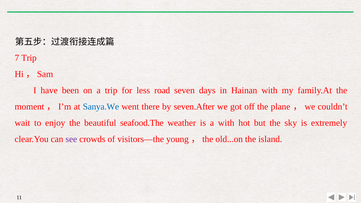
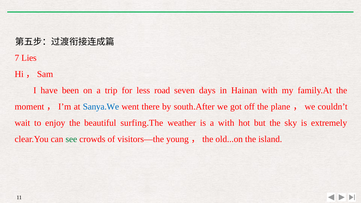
7 Trip: Trip -> Lies (29, 58)
seven.After: seven.After -> south.After (194, 107)
seafood.The: seafood.The -> surfing.The (142, 123)
see colour: purple -> green (71, 139)
